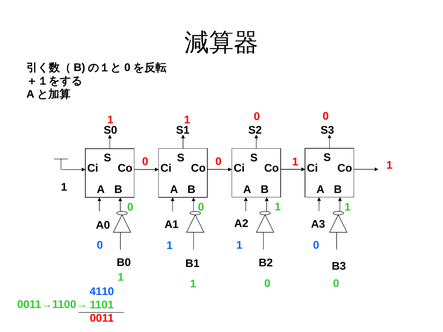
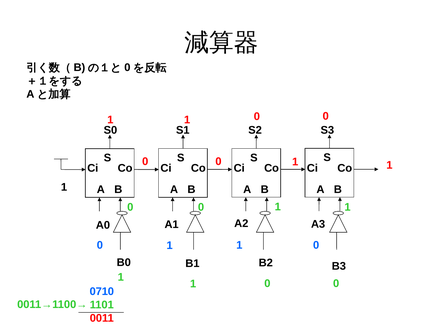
4110: 4110 -> 0710 (102, 292)
